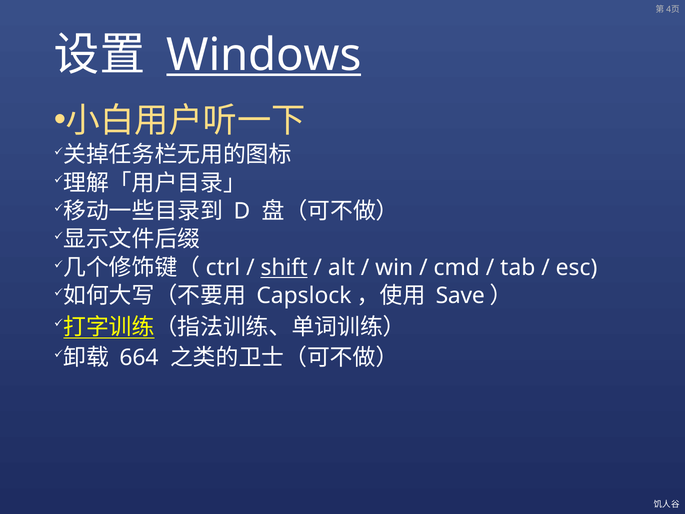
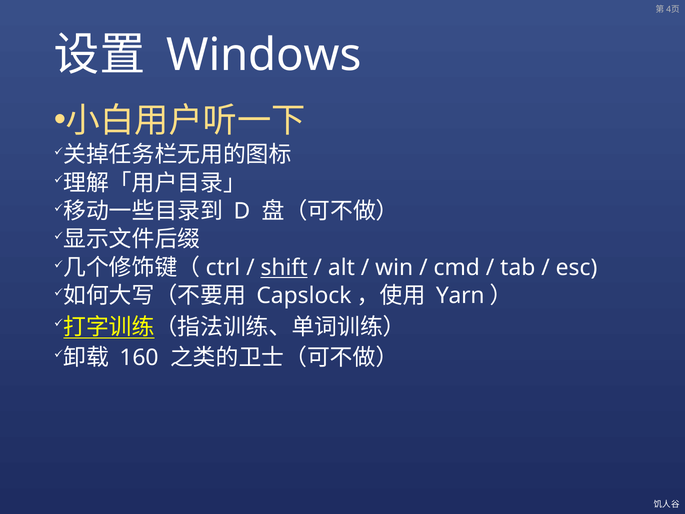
Windows underline: present -> none (264, 55)
Save: Save -> Yarn (460, 296)
664: 664 -> 160 (139, 357)
